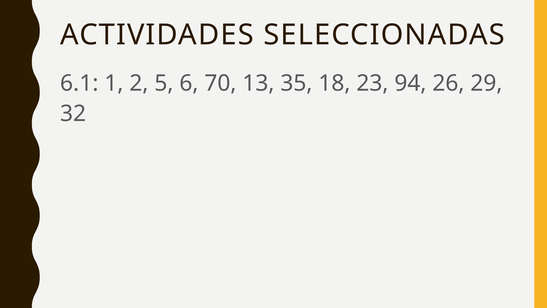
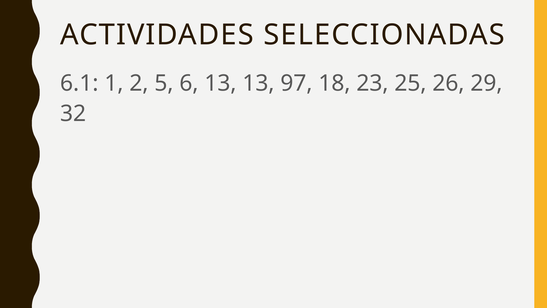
6 70: 70 -> 13 (220, 83)
35: 35 -> 97 (297, 83)
94: 94 -> 25 (411, 83)
